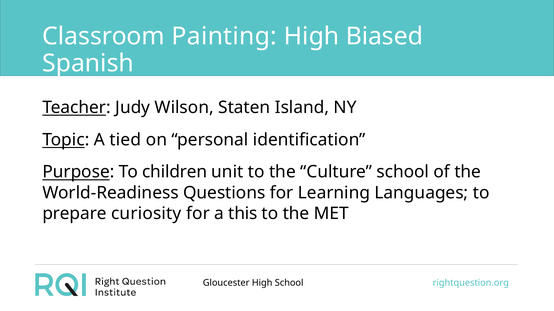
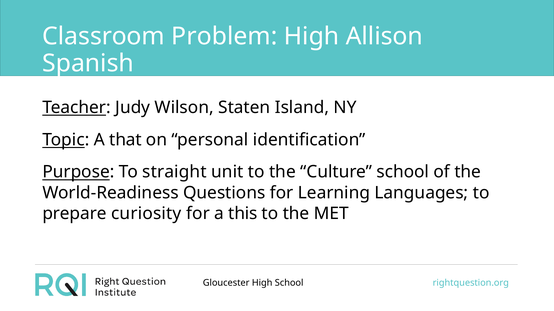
Painting: Painting -> Problem (224, 37)
Biased: Biased -> Allison (384, 37)
tied: tied -> that (125, 140)
children: children -> straight (174, 172)
